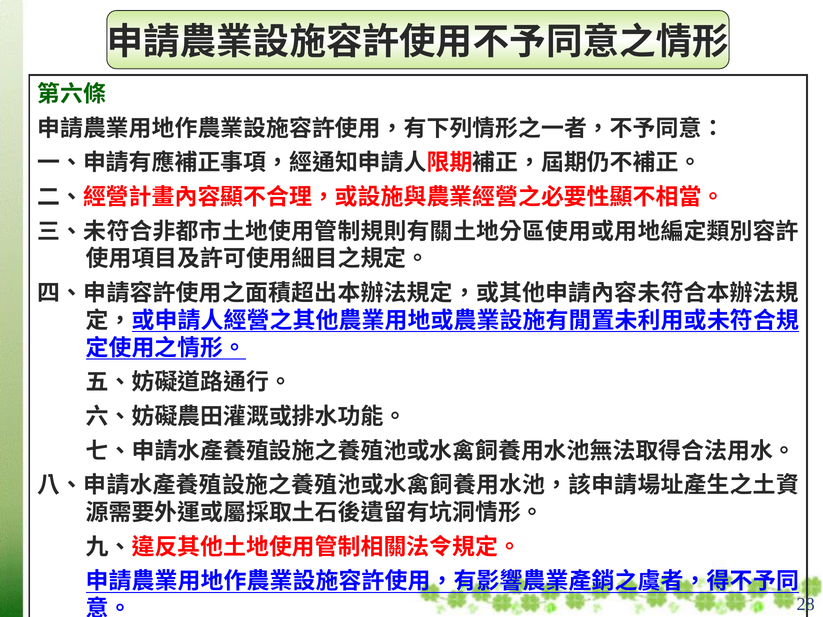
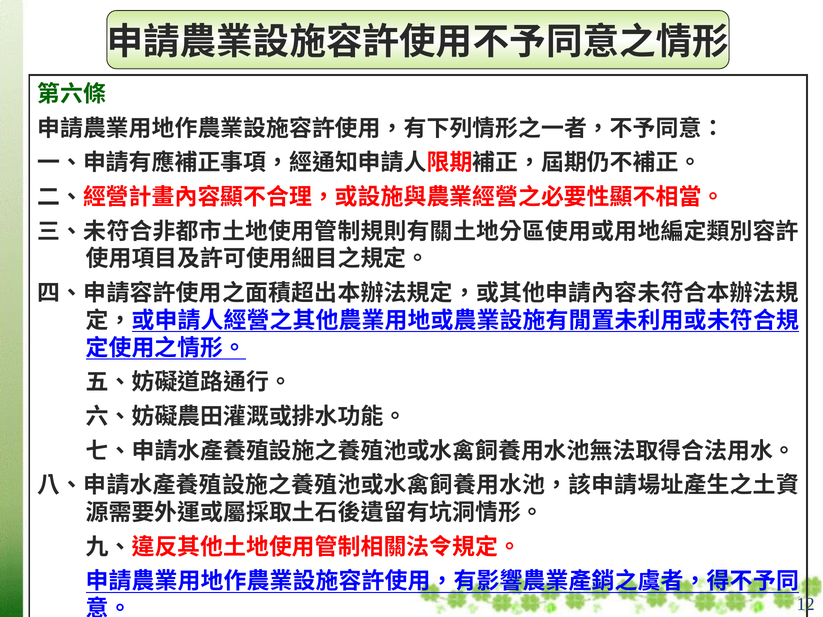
28: 28 -> 12 (806, 605)
